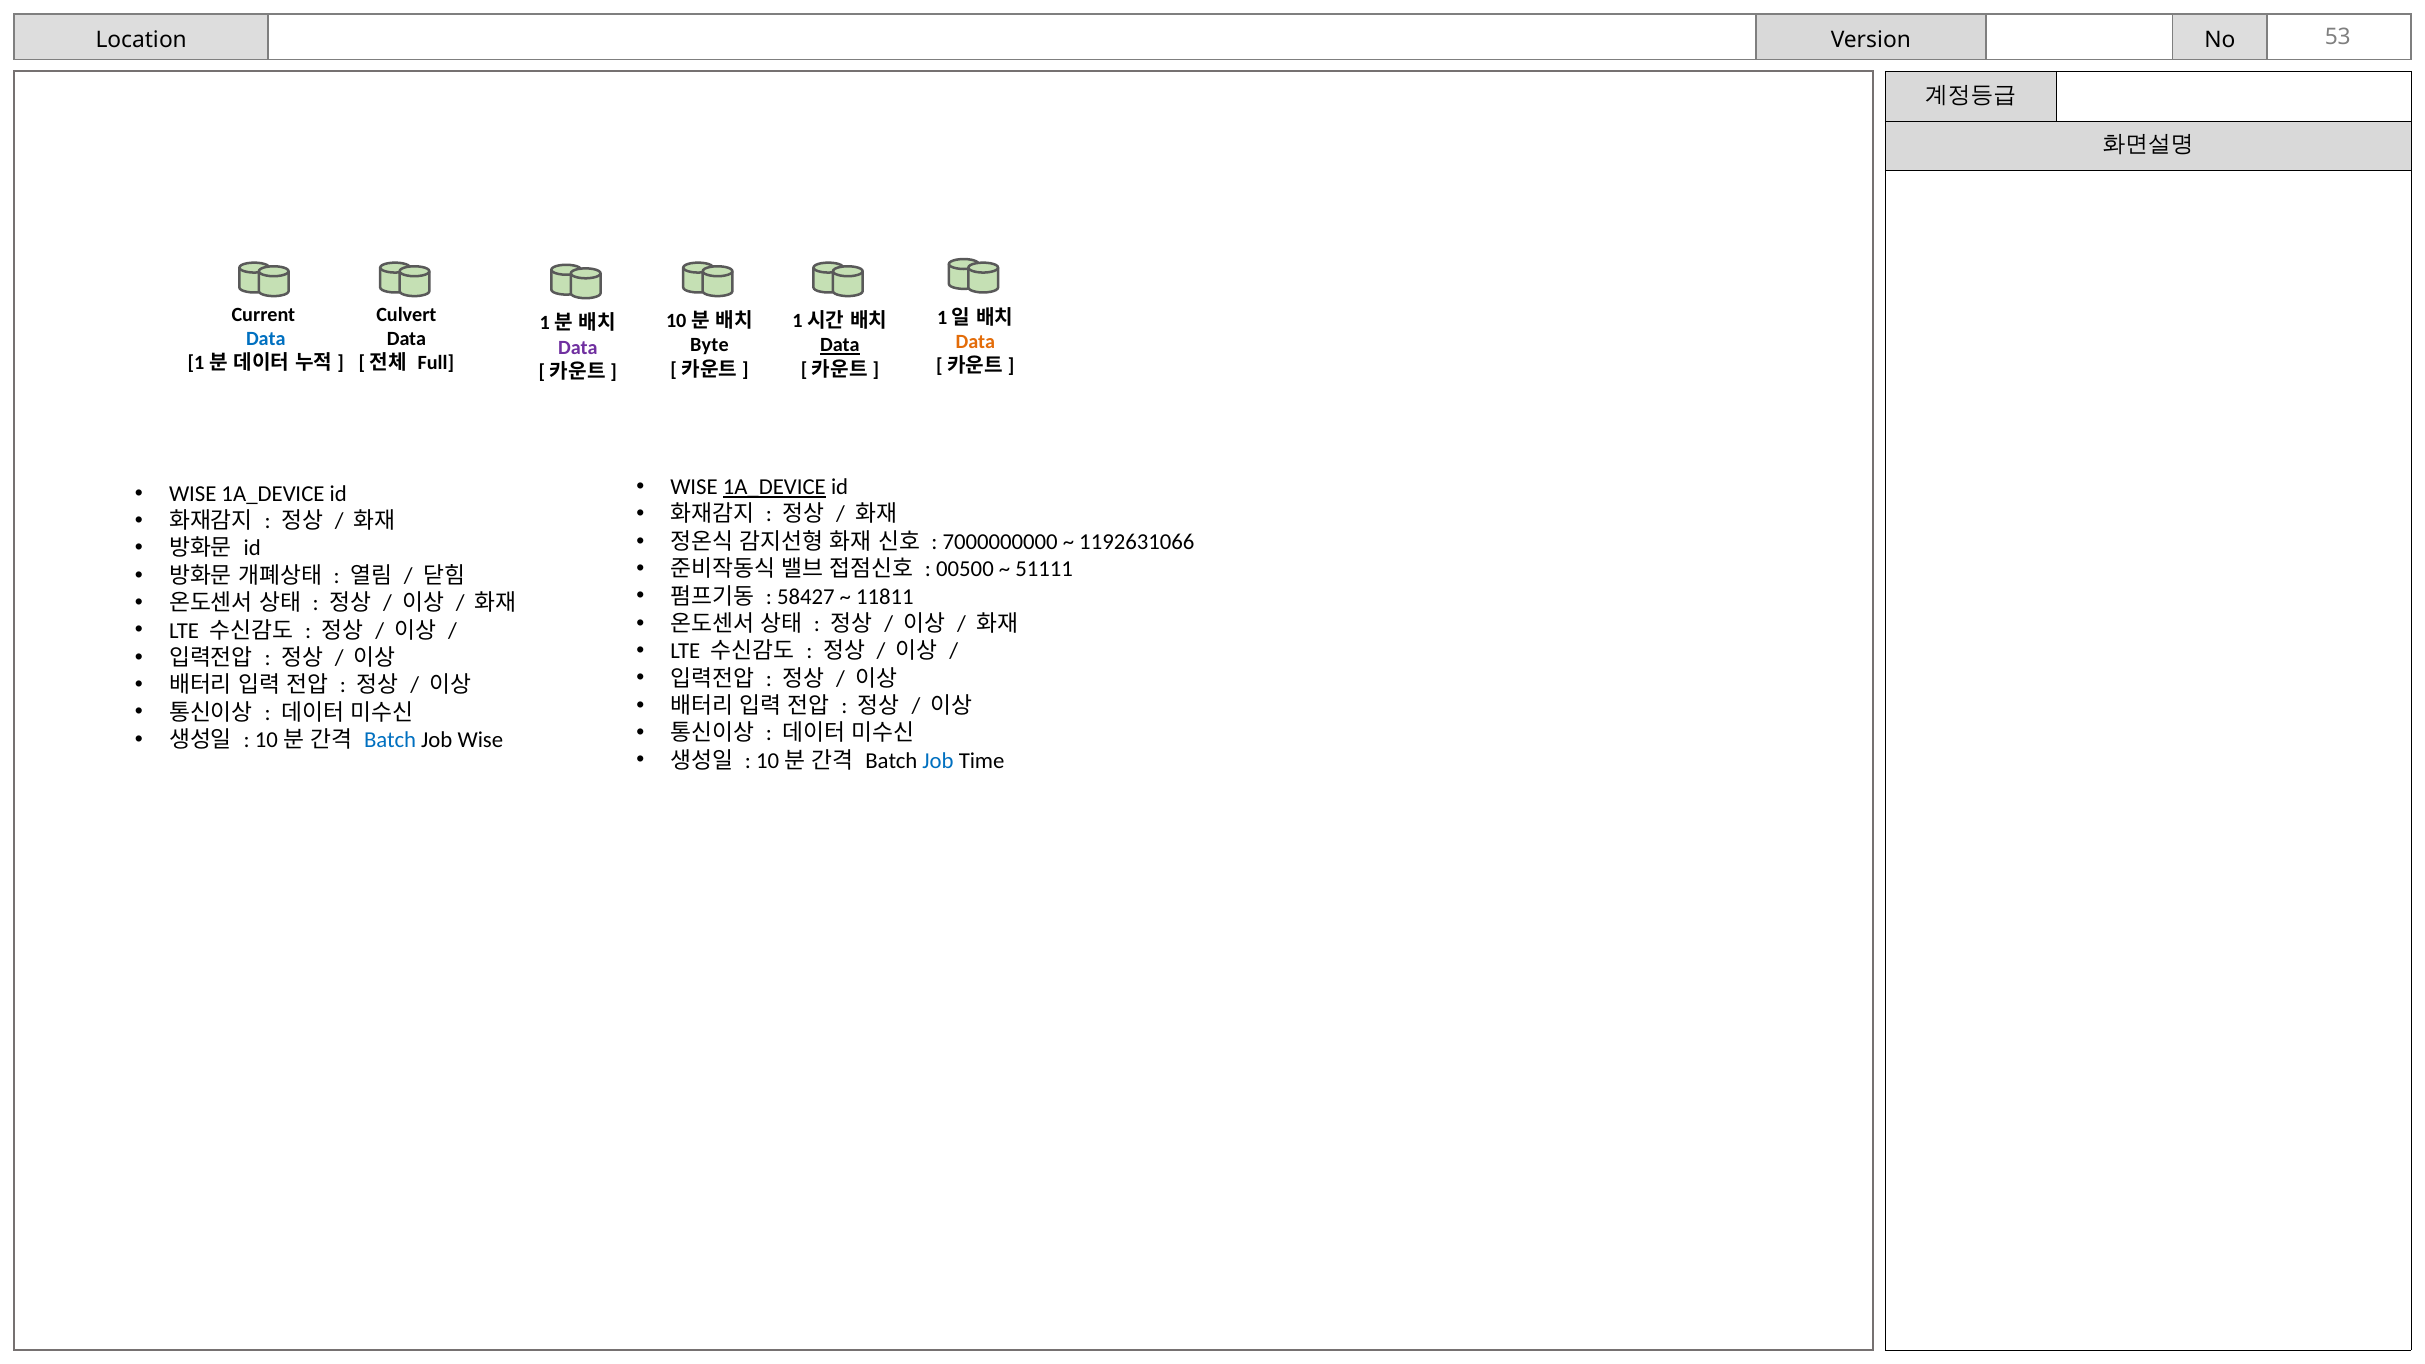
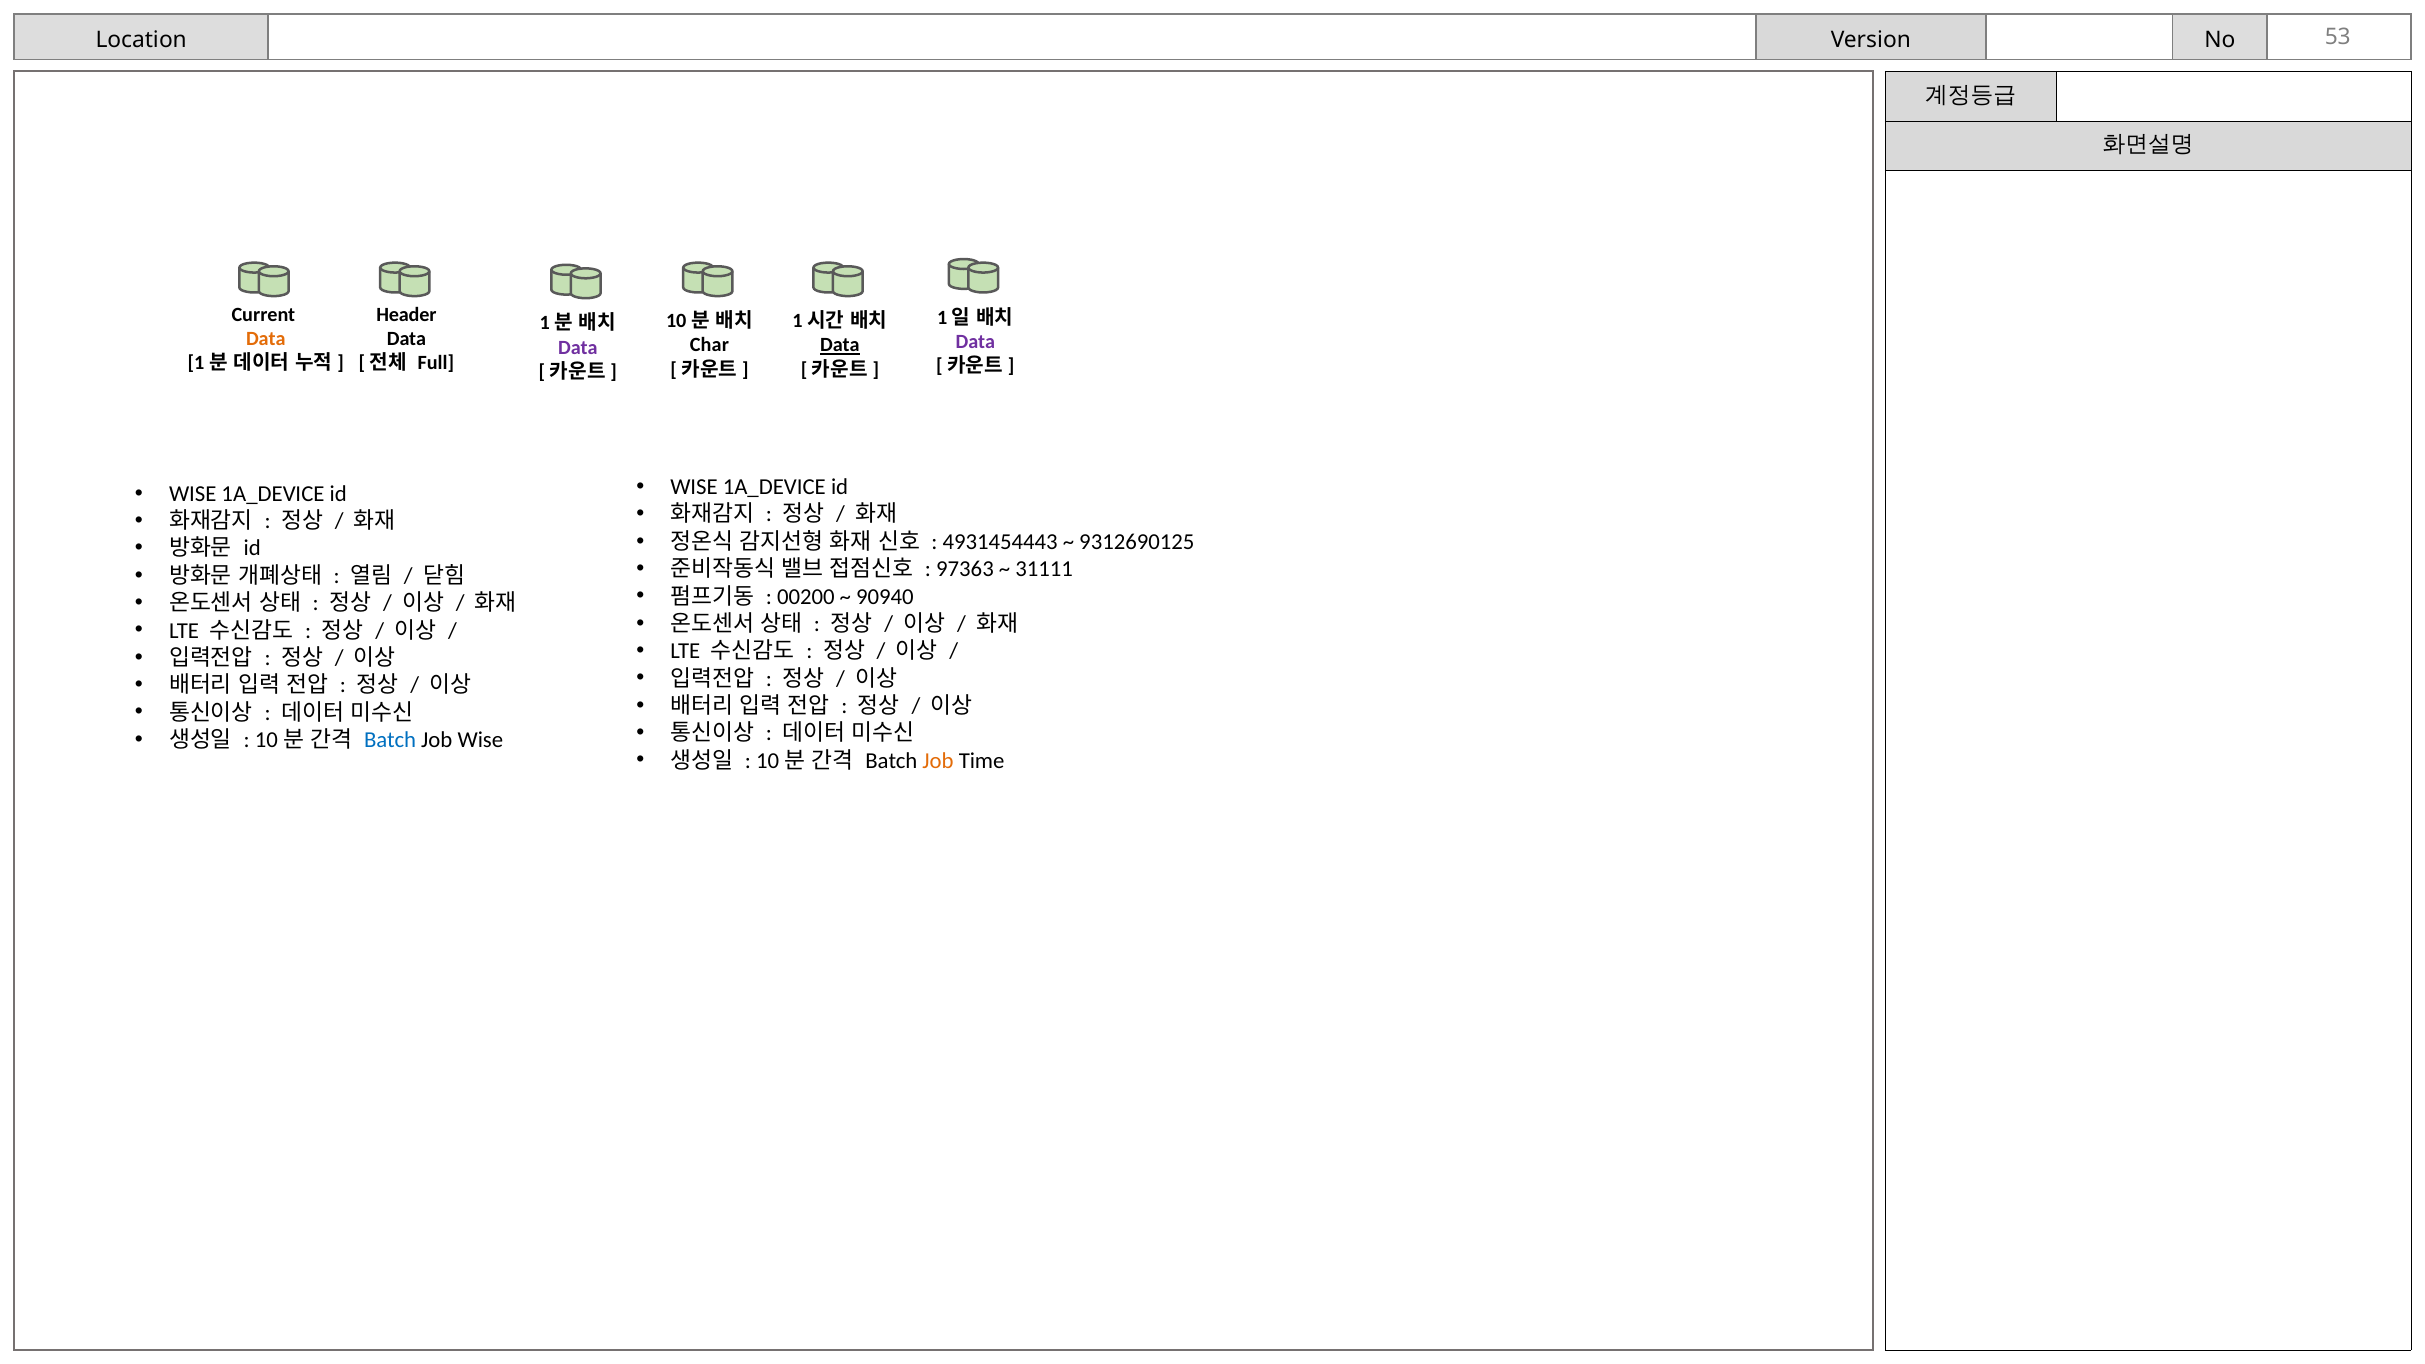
Culvert: Culvert -> Header (406, 315)
Data colour: blue -> orange (266, 339)
Data colour: orange -> purple (975, 342)
Byte: Byte -> Char (709, 345)
1A_DEVICE underline: present -> none (774, 487)
7000000000: 7000000000 -> 4931454443 (1000, 542)
1192631066: 1192631066 -> 9312690125 (1137, 542)
00500: 00500 -> 97363 (965, 569)
51111: 51111 -> 31111 (1044, 569)
58427: 58427 -> 00200 (806, 597)
11811: 11811 -> 90940 (885, 597)
Job colour: blue -> orange (938, 761)
